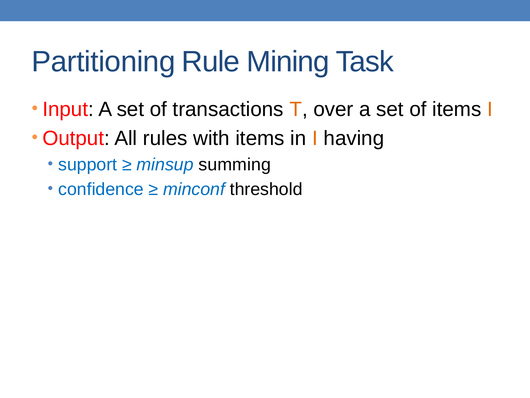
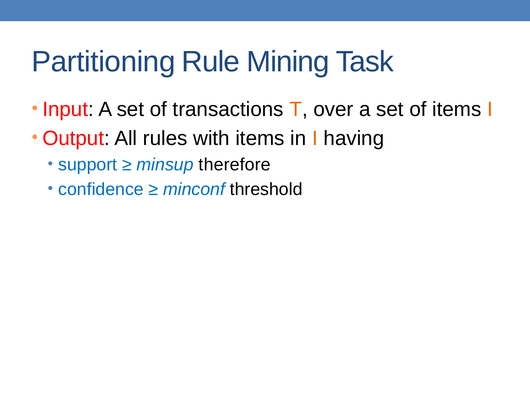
summing: summing -> therefore (235, 164)
